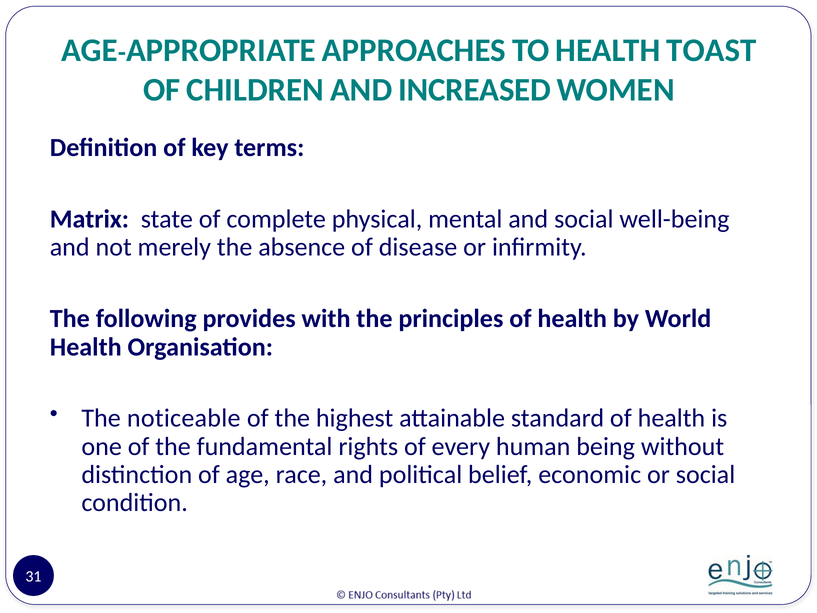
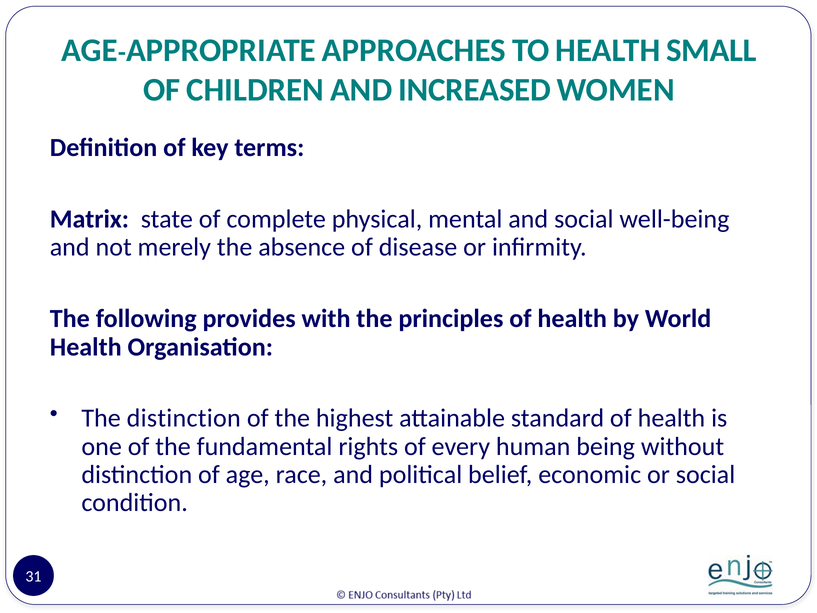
TOAST: TOAST -> SMALL (712, 51)
The noticeable: noticeable -> distinction (184, 418)
